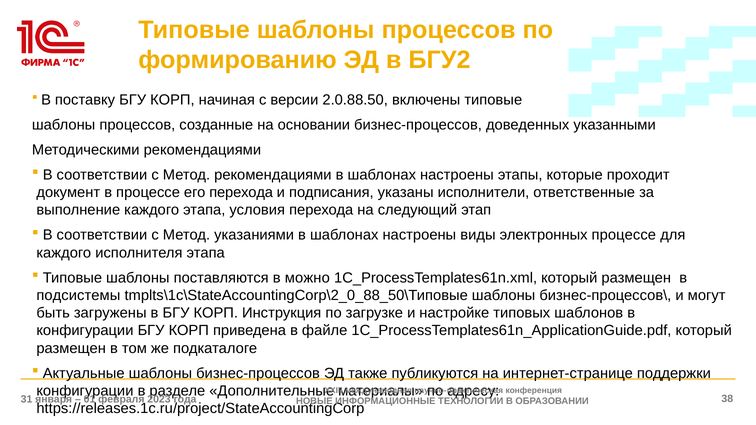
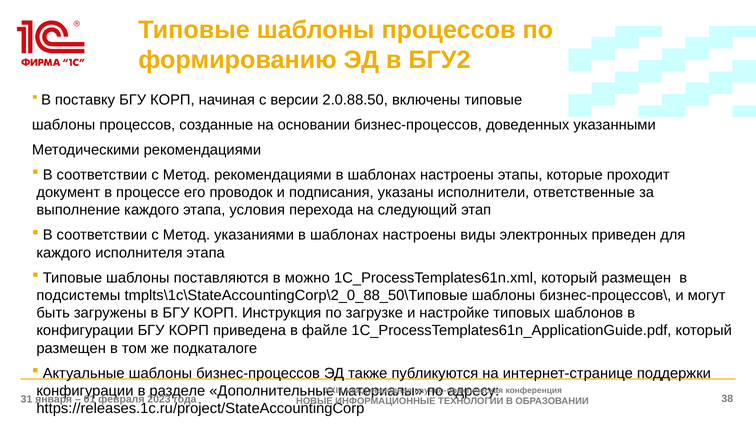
его перехода: перехода -> проводок (241, 193)
электронных процессе: процессе -> приведен (624, 235)
